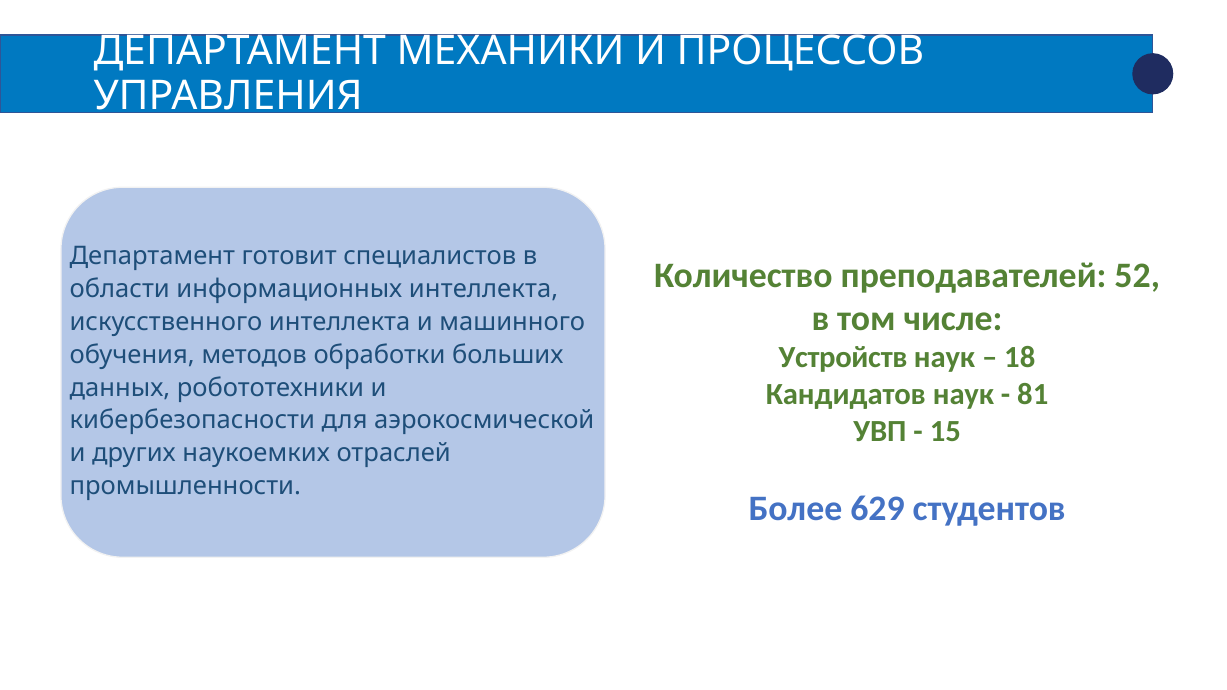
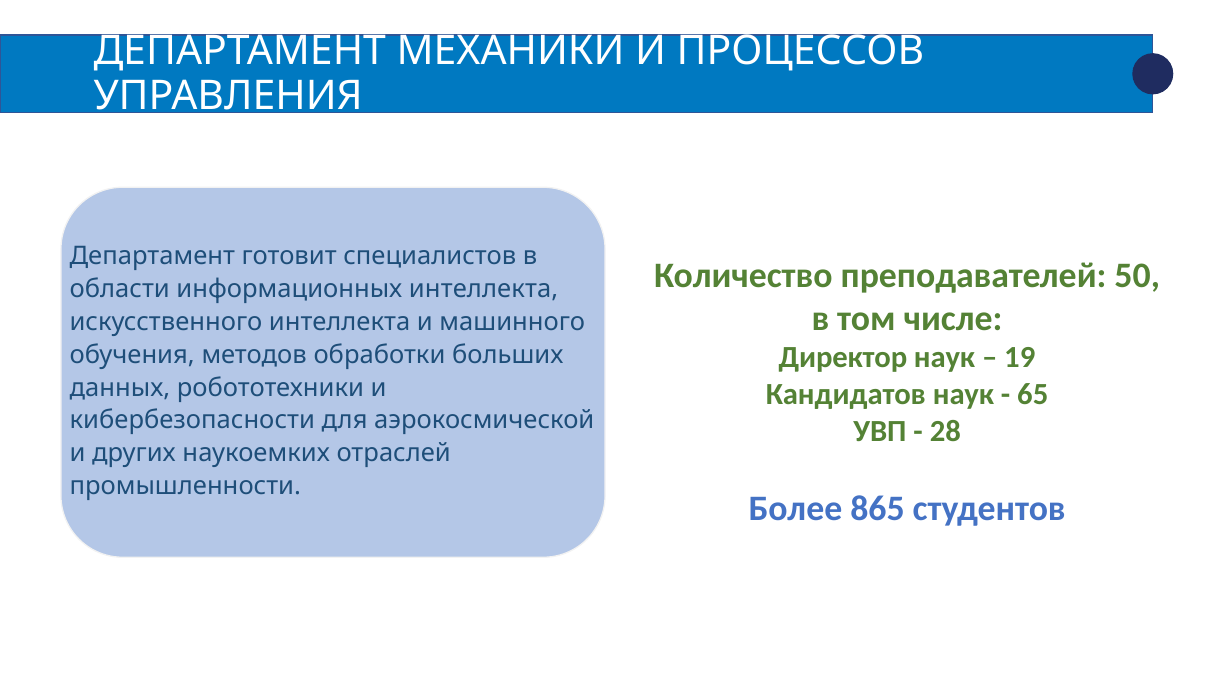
52: 52 -> 50 (1137, 275)
Устройств: Устройств -> Директор (843, 358)
18: 18 -> 19 (1020, 358)
81: 81 -> 65 (1033, 395)
15: 15 -> 28 (945, 432)
629: 629 -> 865 (877, 509)
